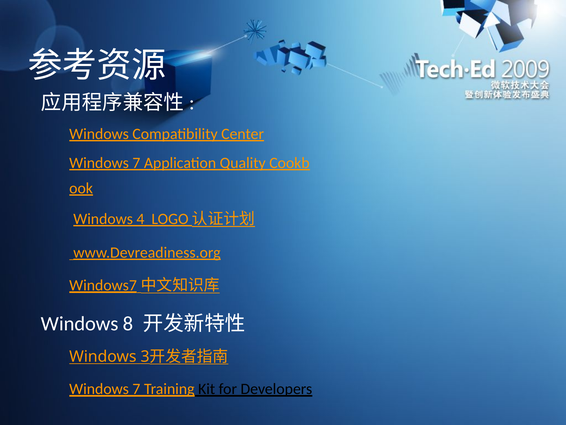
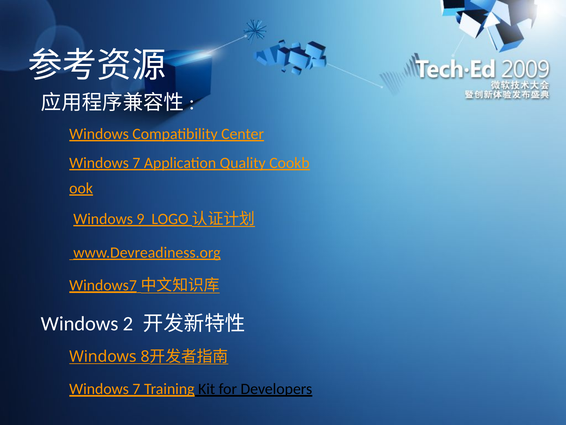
4: 4 -> 9 (140, 219)
8: 8 -> 2 (128, 323)
3: 3 -> 8 (145, 356)
